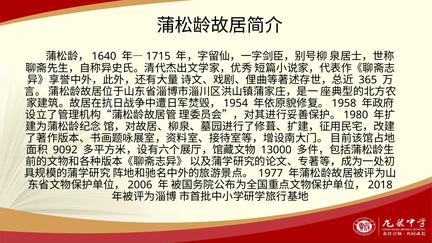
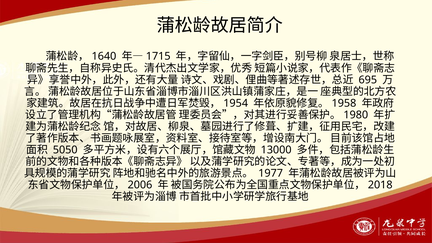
365: 365 -> 695 (368, 80)
9092: 9092 -> 5050 (65, 150)
